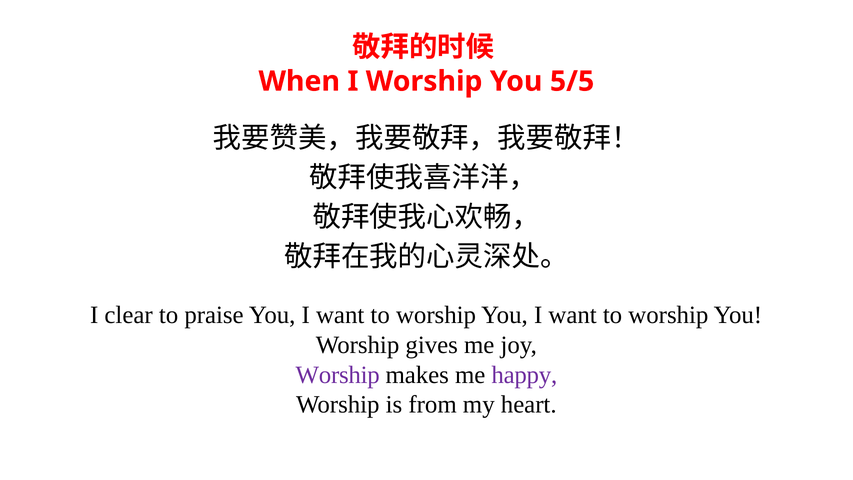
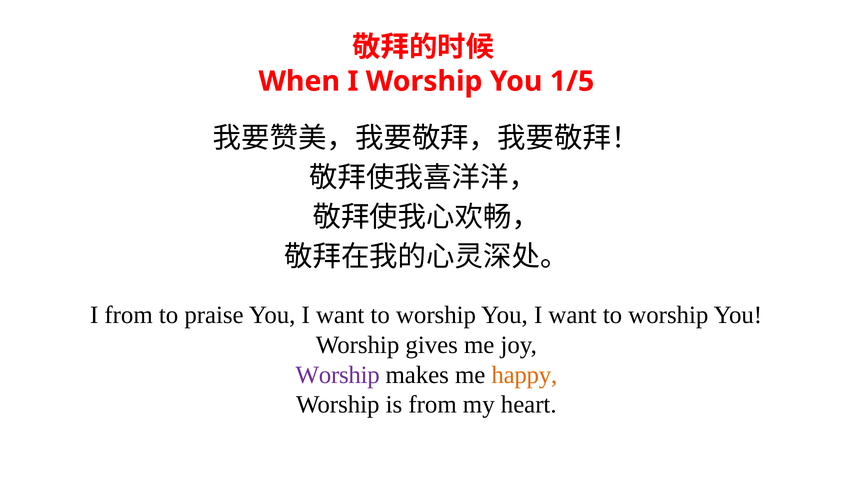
5/5: 5/5 -> 1/5 (572, 81)
I clear: clear -> from (129, 315)
happy colour: purple -> orange (524, 375)
